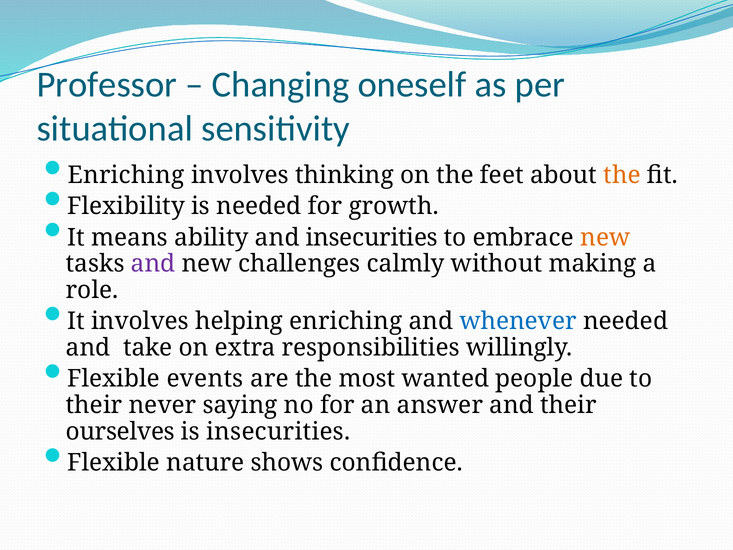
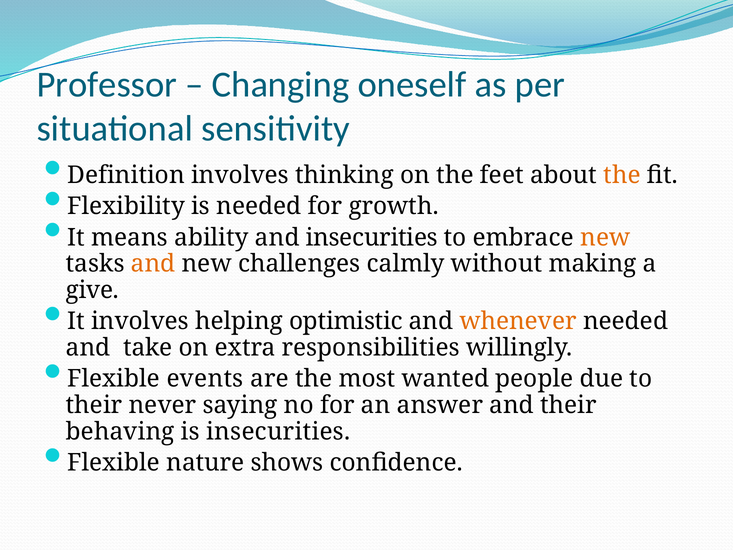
Enriching: Enriching -> Definition (126, 175)
and colour: purple -> orange (153, 264)
role: role -> give (92, 290)
helping enriching: enriching -> optimistic (346, 321)
whenever colour: blue -> orange (518, 321)
ourselves: ourselves -> behaving (120, 431)
